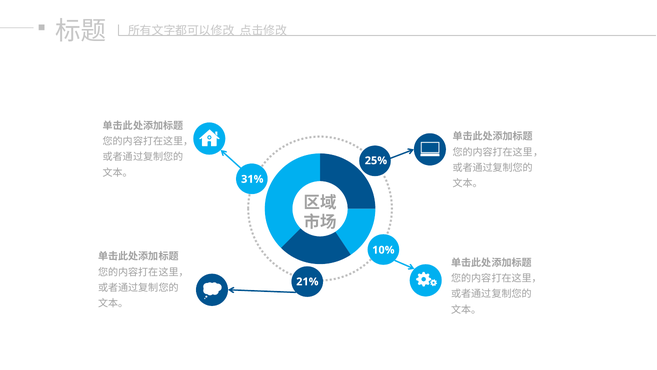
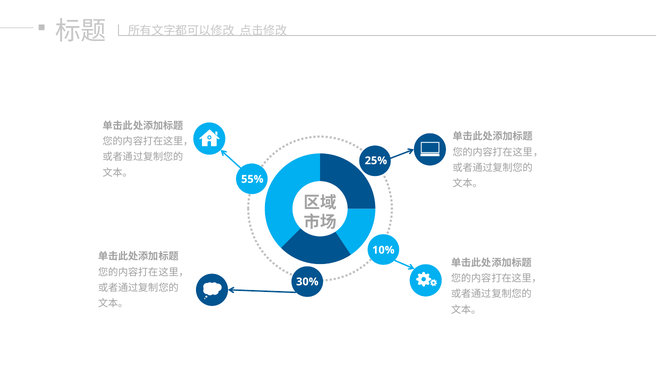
31%: 31% -> 55% (252, 179)
21%: 21% -> 30% (307, 281)
